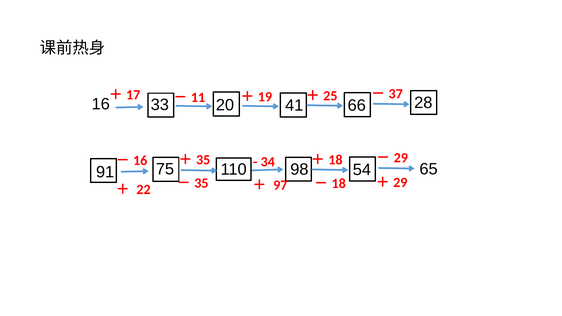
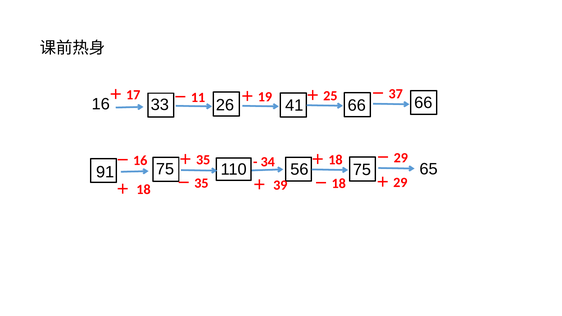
20: 20 -> 26 (225, 105)
41 28: 28 -> 66 (423, 103)
98: 98 -> 56 (299, 170)
91 54: 54 -> 75 (362, 170)
97: 97 -> 39 (280, 185)
22: 22 -> 18 (144, 190)
